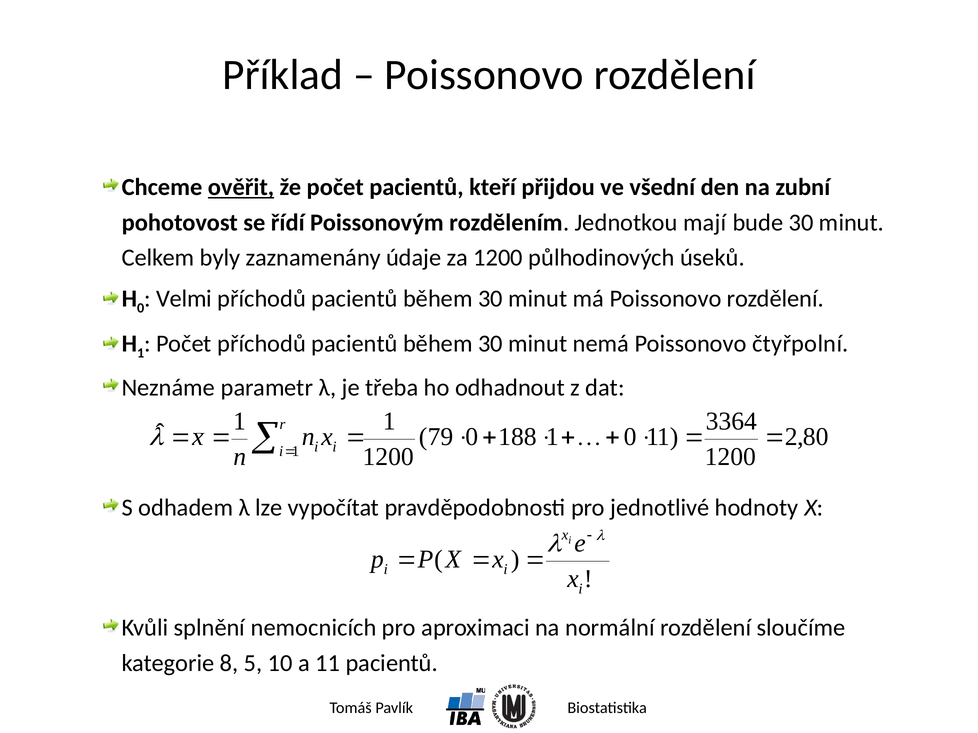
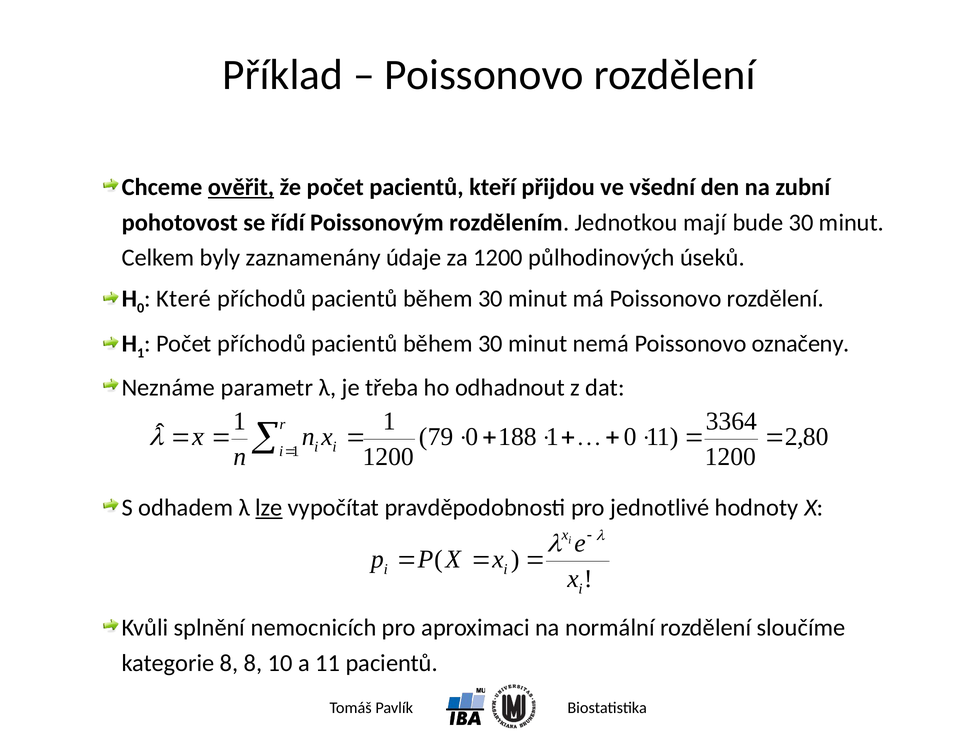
Velmi: Velmi -> Které (184, 299)
čtyřpolní: čtyřpolní -> označeny (801, 344)
lze underline: none -> present (269, 508)
8 5: 5 -> 8 (253, 663)
